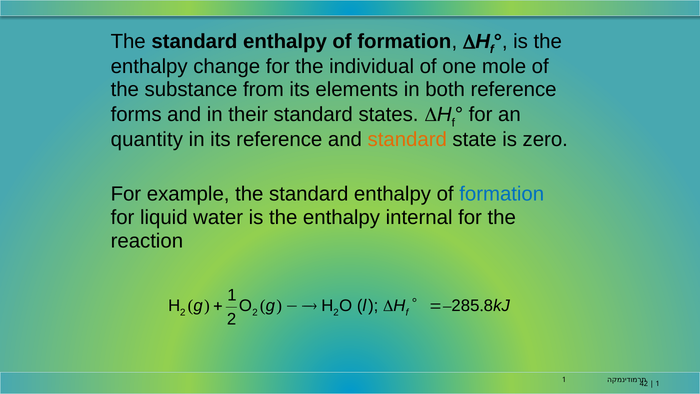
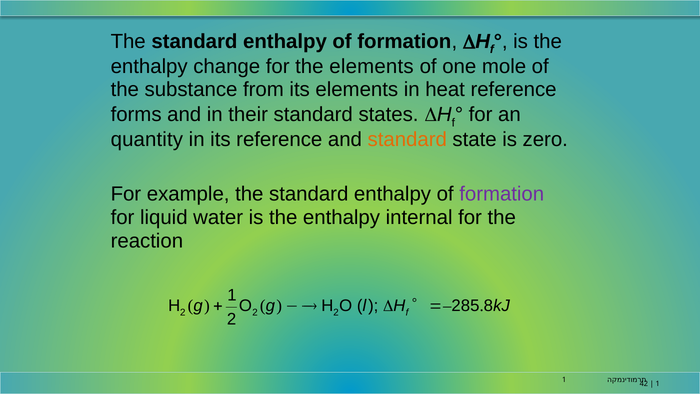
the individual: individual -> elements (371, 66)
both: both -> heat (445, 90)
formation colour: blue -> purple (502, 194)
